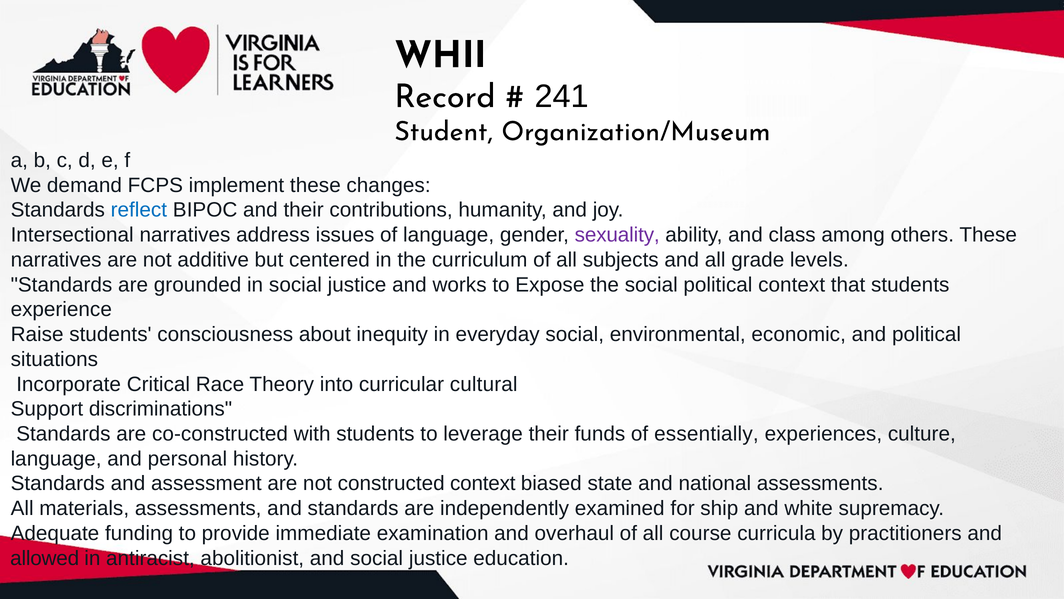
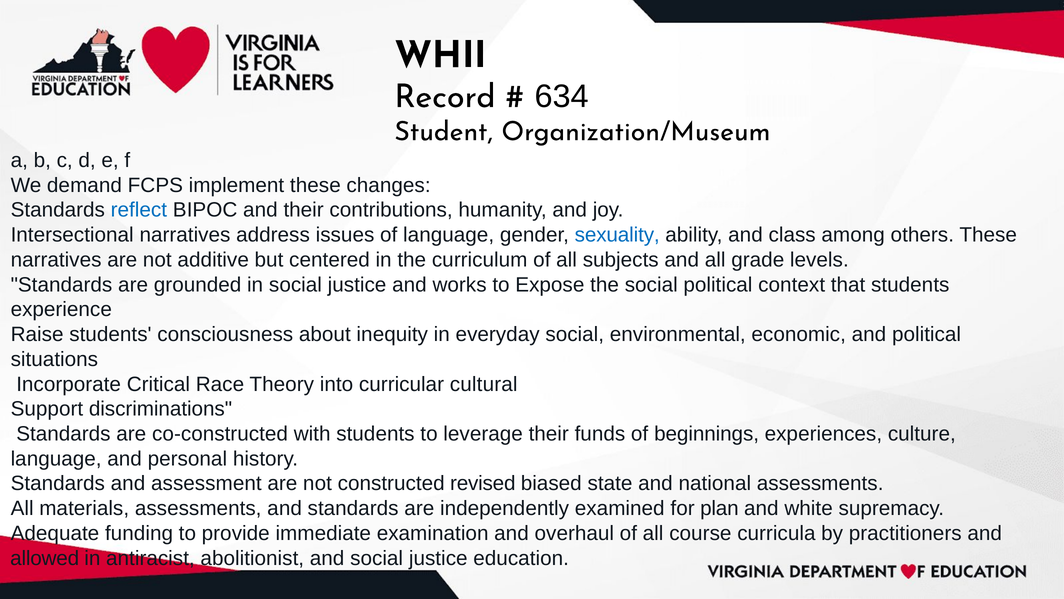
241: 241 -> 634 (562, 96)
sexuality colour: purple -> blue (617, 235)
essentially: essentially -> beginnings (707, 434)
constructed context: context -> revised (483, 483)
ship: ship -> plan (719, 508)
